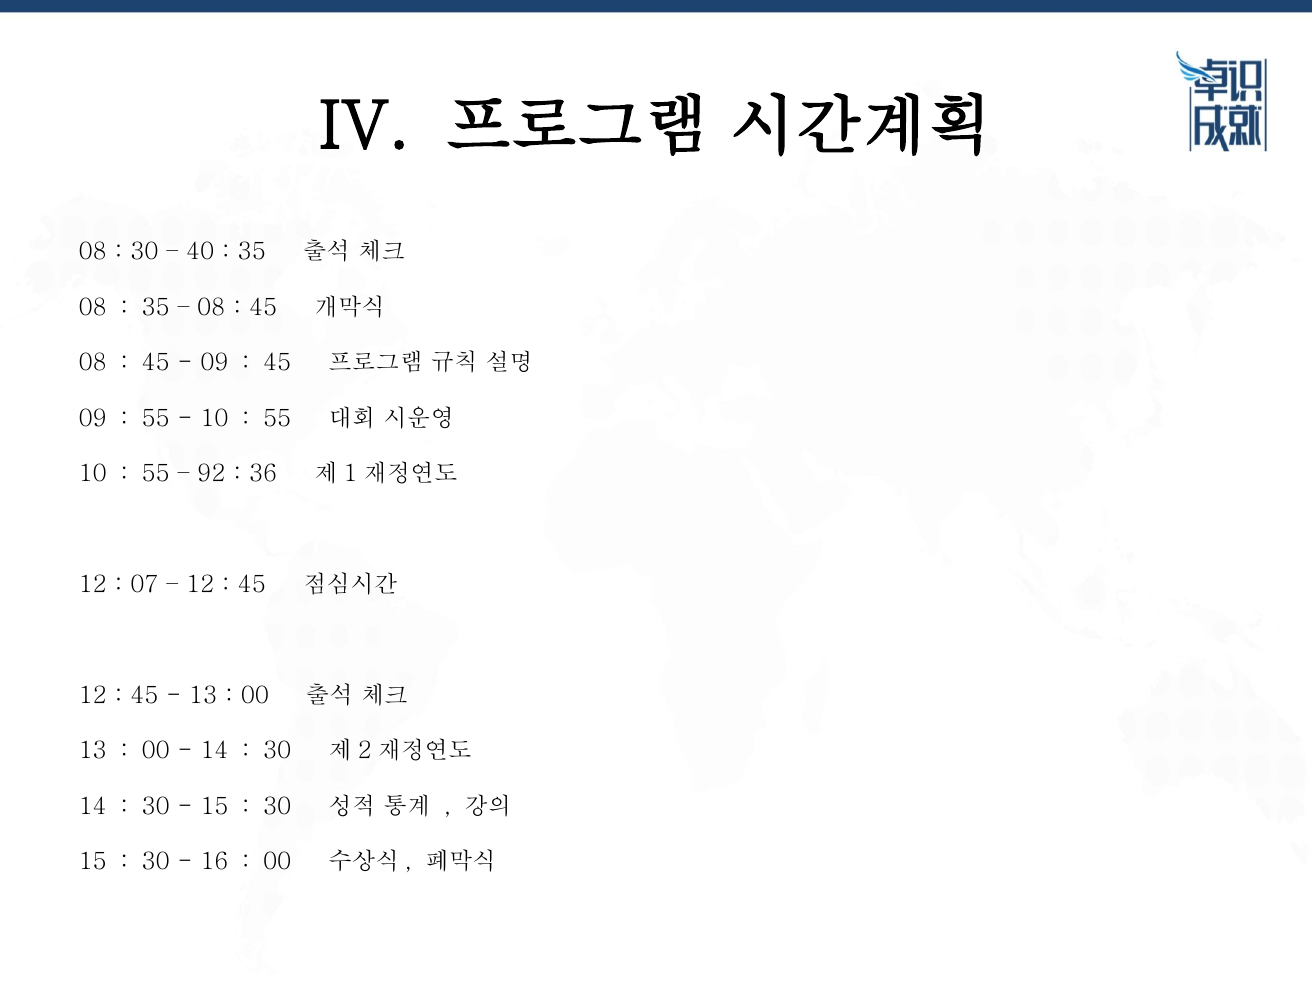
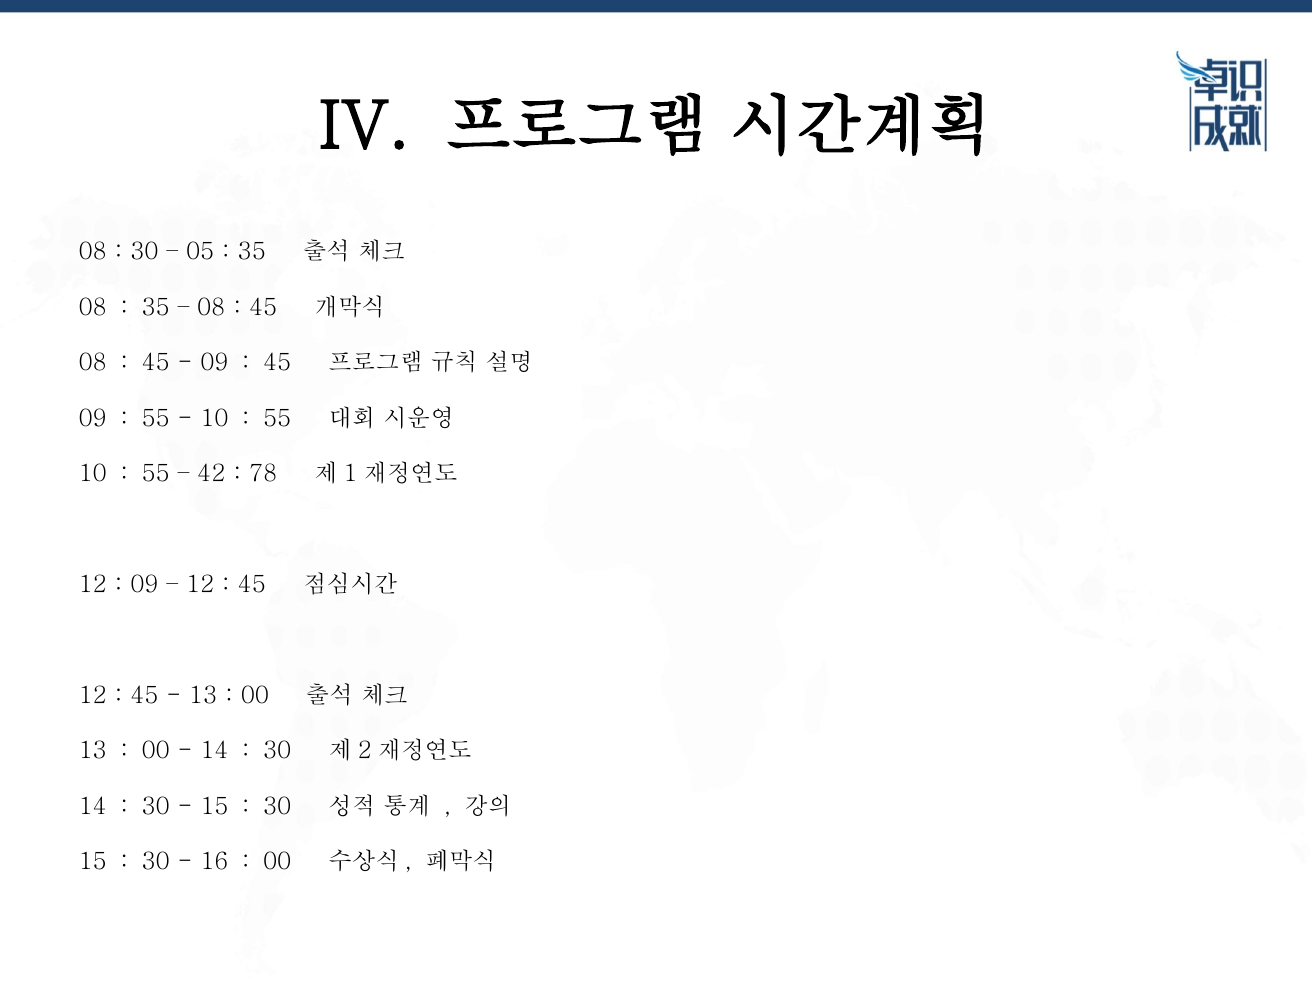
40: 40 -> 05 (200, 252)
92: 92 -> 42 (211, 474)
36: 36 -> 78 (263, 474)
07: 07 -> 09 (144, 585)
